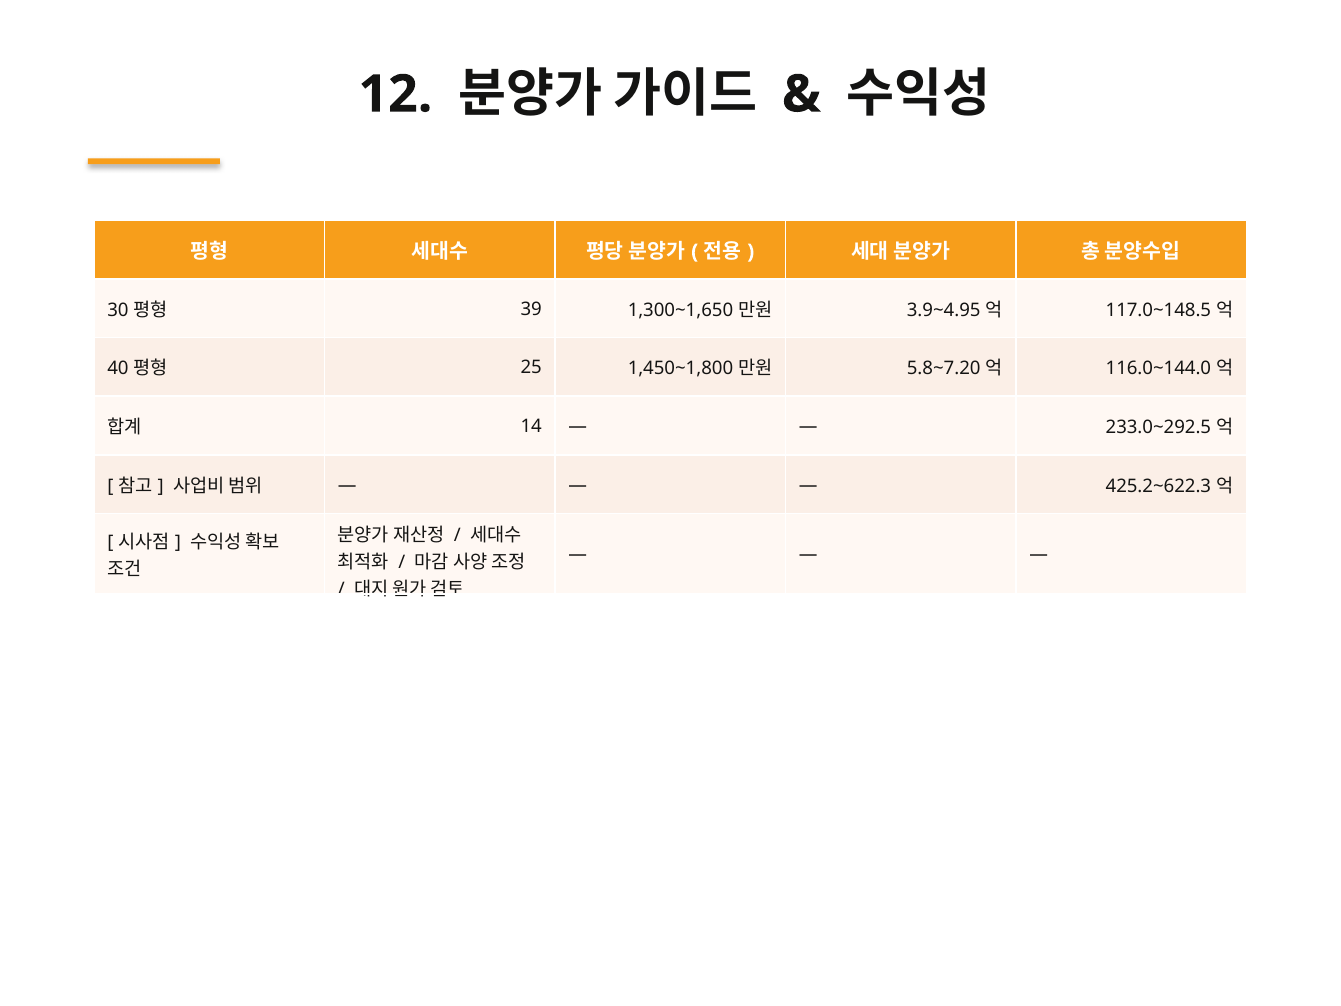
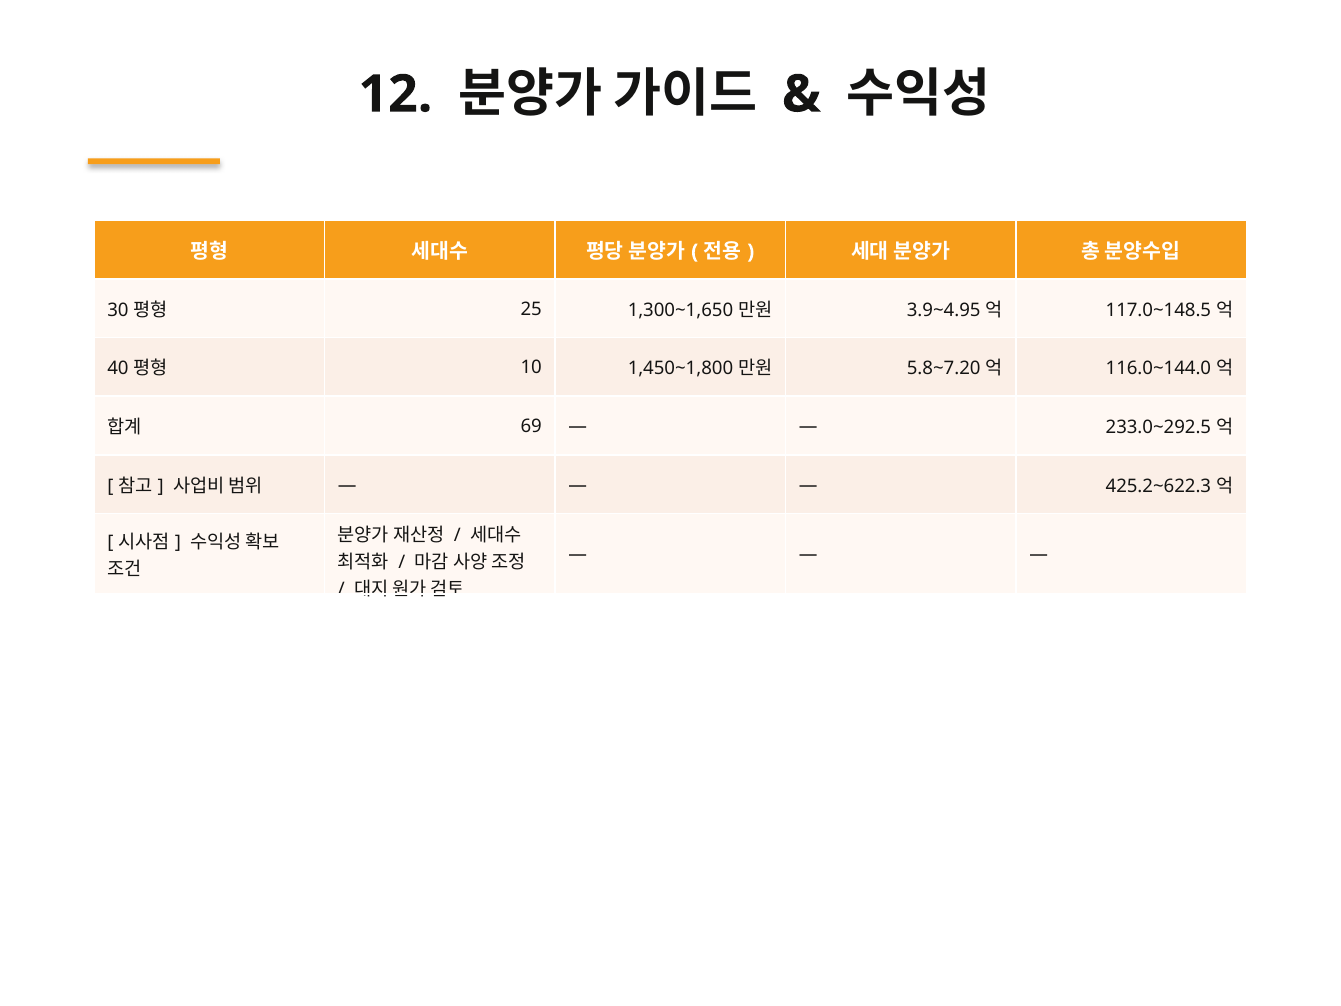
39: 39 -> 25 (531, 309)
25: 25 -> 10 (531, 368)
14: 14 -> 69 (531, 426)
